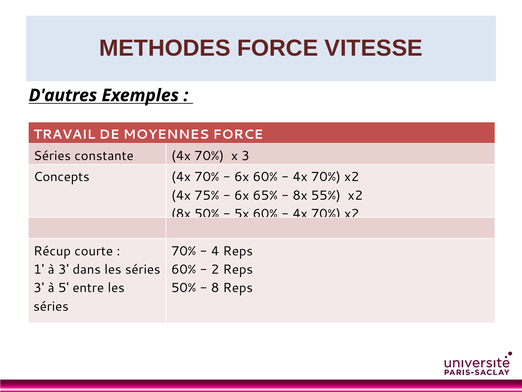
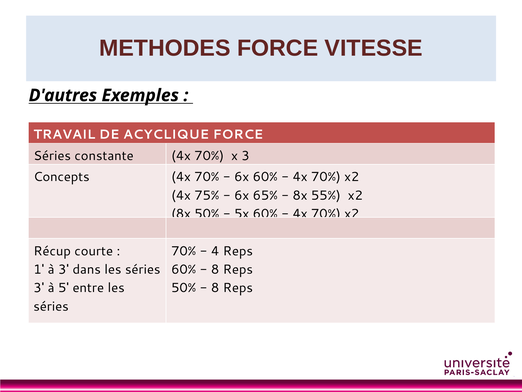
MOYENNES: MOYENNES -> ACYCLIQUE (166, 134)
2: 2 -> 8 (215, 269)
